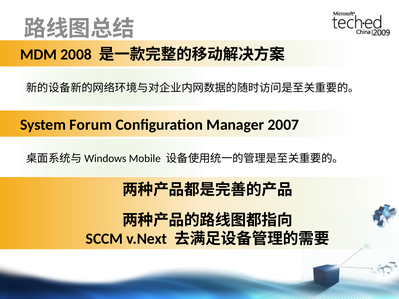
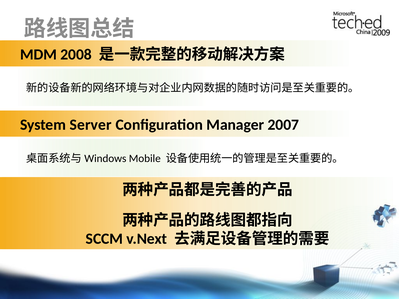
Forum: Forum -> Server (91, 125)
